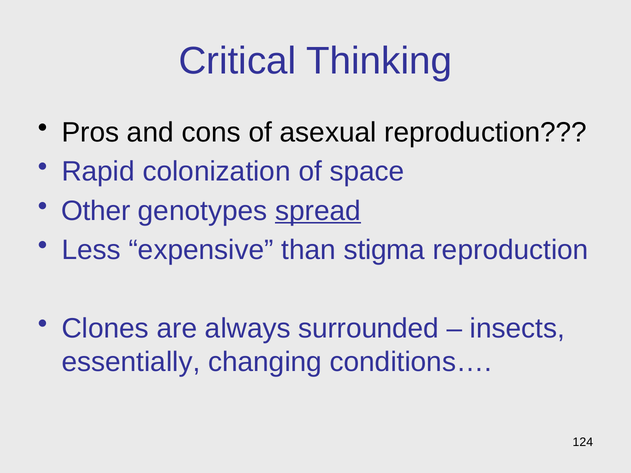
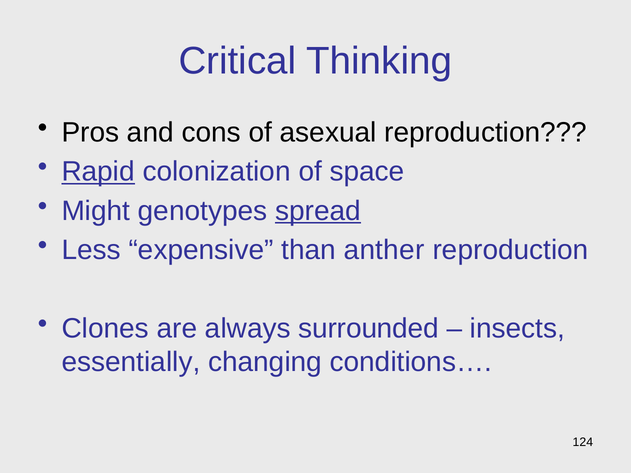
Rapid underline: none -> present (98, 172)
Other: Other -> Might (96, 211)
stigma: stigma -> anther (384, 250)
